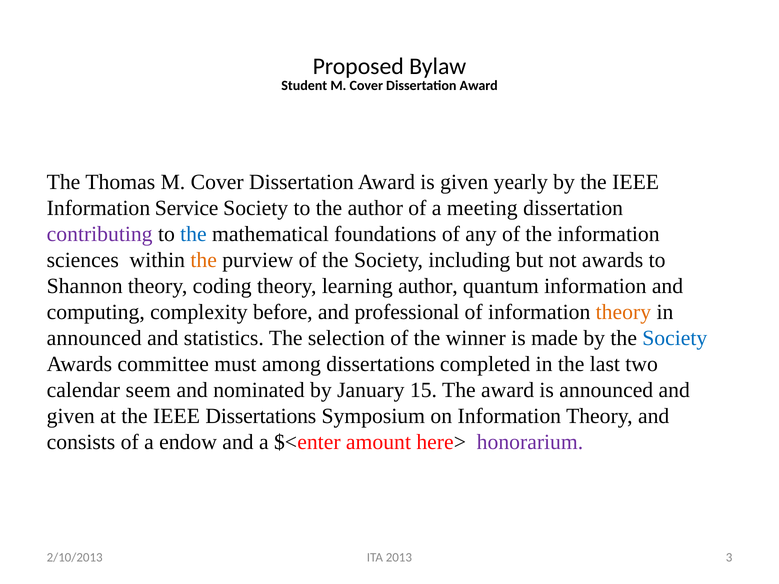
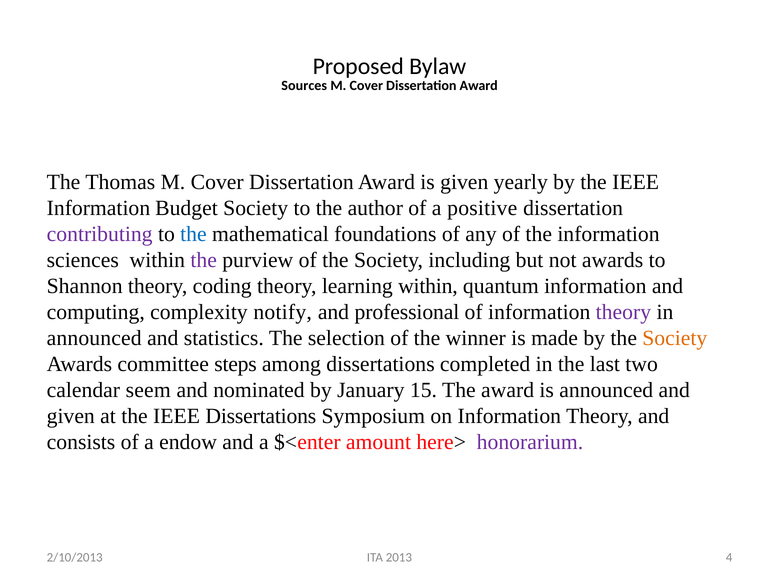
Student: Student -> Sources (304, 86)
Service: Service -> Budget (187, 208)
meeting: meeting -> positive (482, 208)
the colour: orange -> purple (204, 260)
learning author: author -> within (428, 286)
before: before -> notify (283, 312)
theory colour: orange -> purple (623, 312)
Society colour: blue -> orange (675, 338)
must: must -> steps (236, 364)
3: 3 -> 4 (729, 558)
